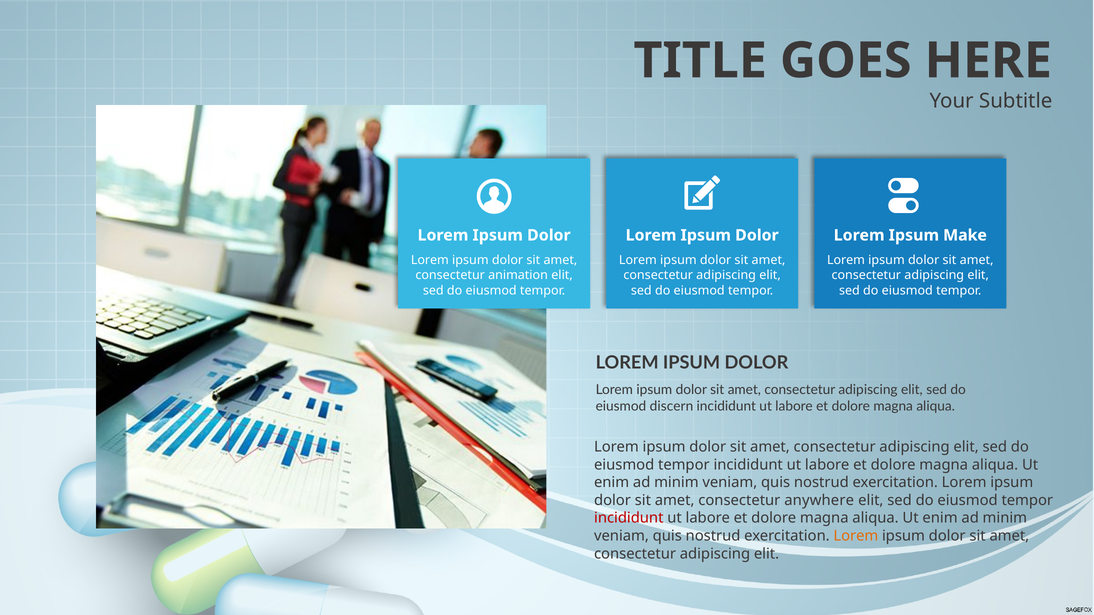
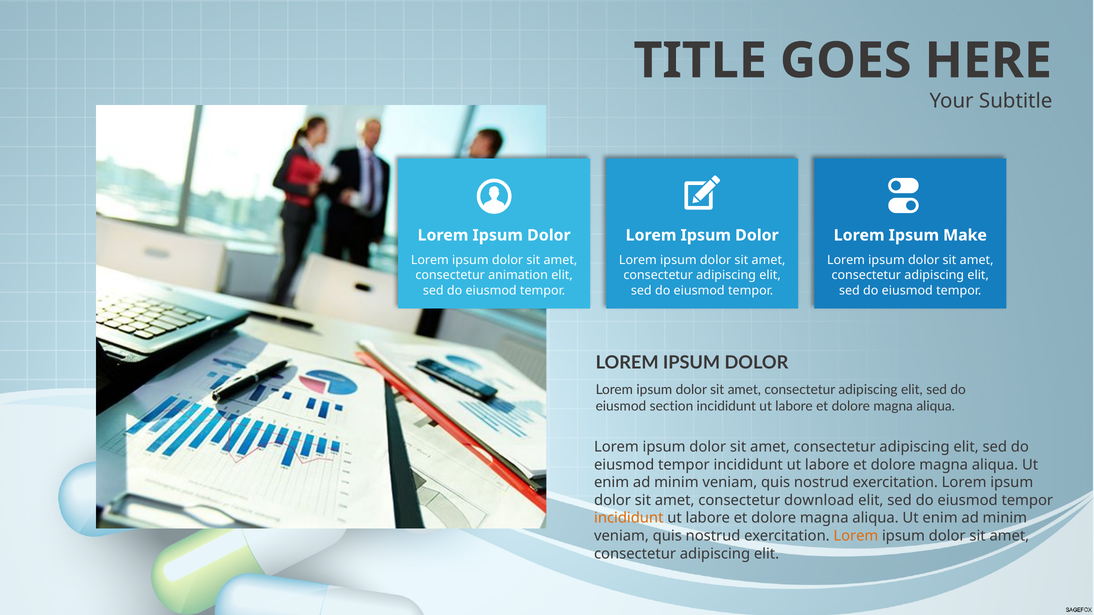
discern: discern -> section (672, 406)
anywhere: anywhere -> download (819, 501)
incididunt colour: red -> orange (629, 518)
